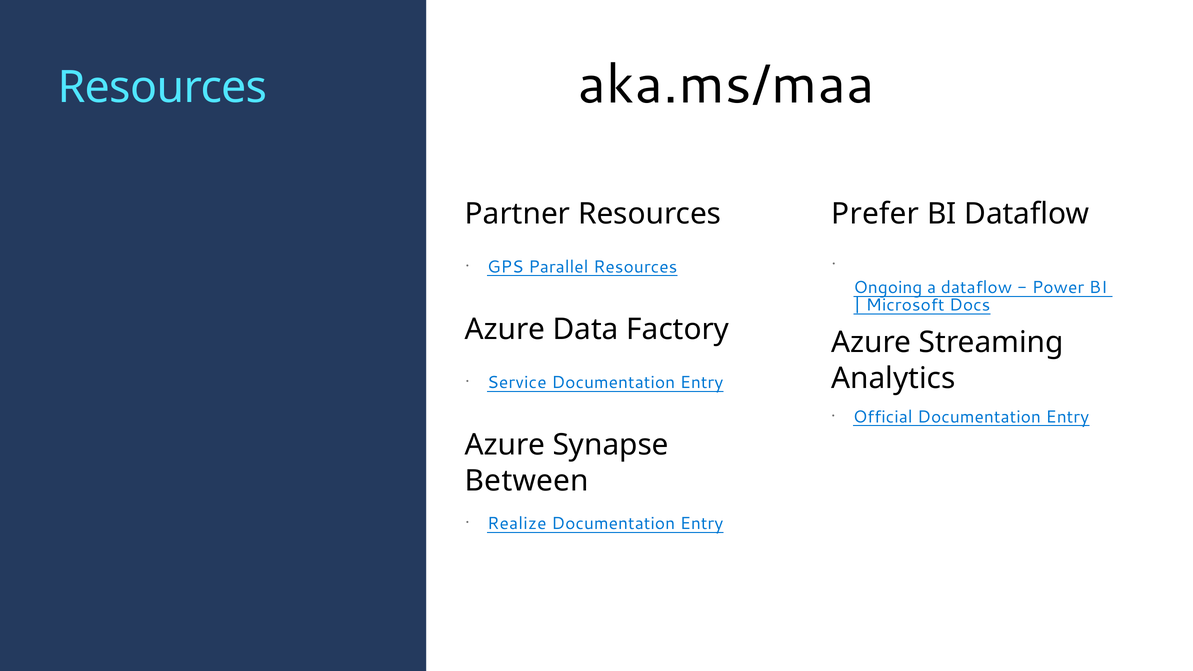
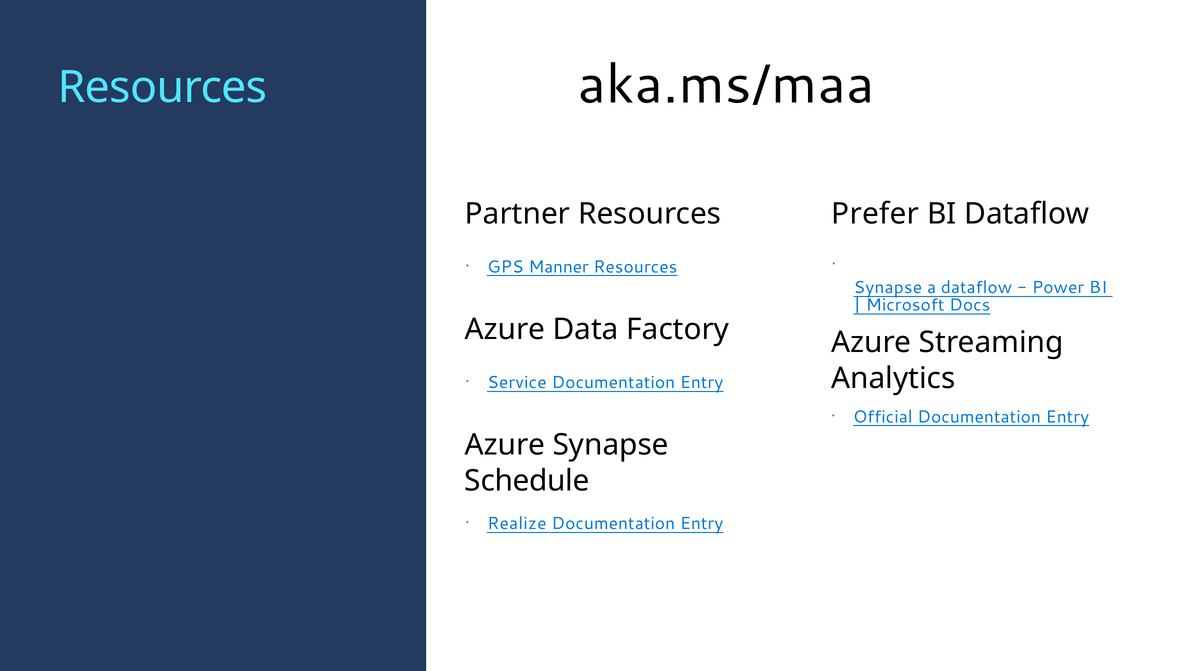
Parallel: Parallel -> Manner (559, 267)
Ongoing: Ongoing -> Synapse (888, 288)
Between: Between -> Schedule (527, 481)
